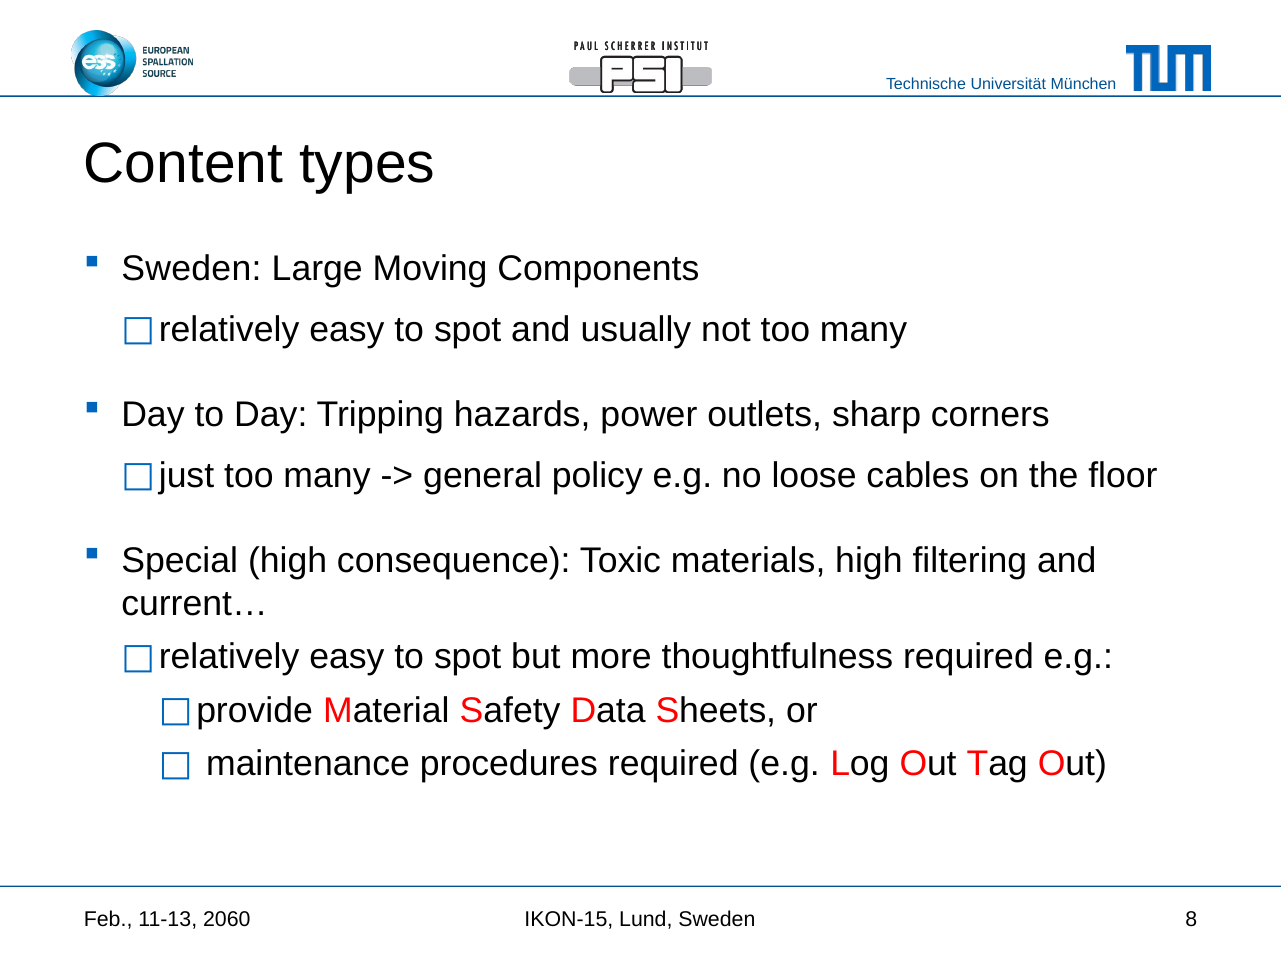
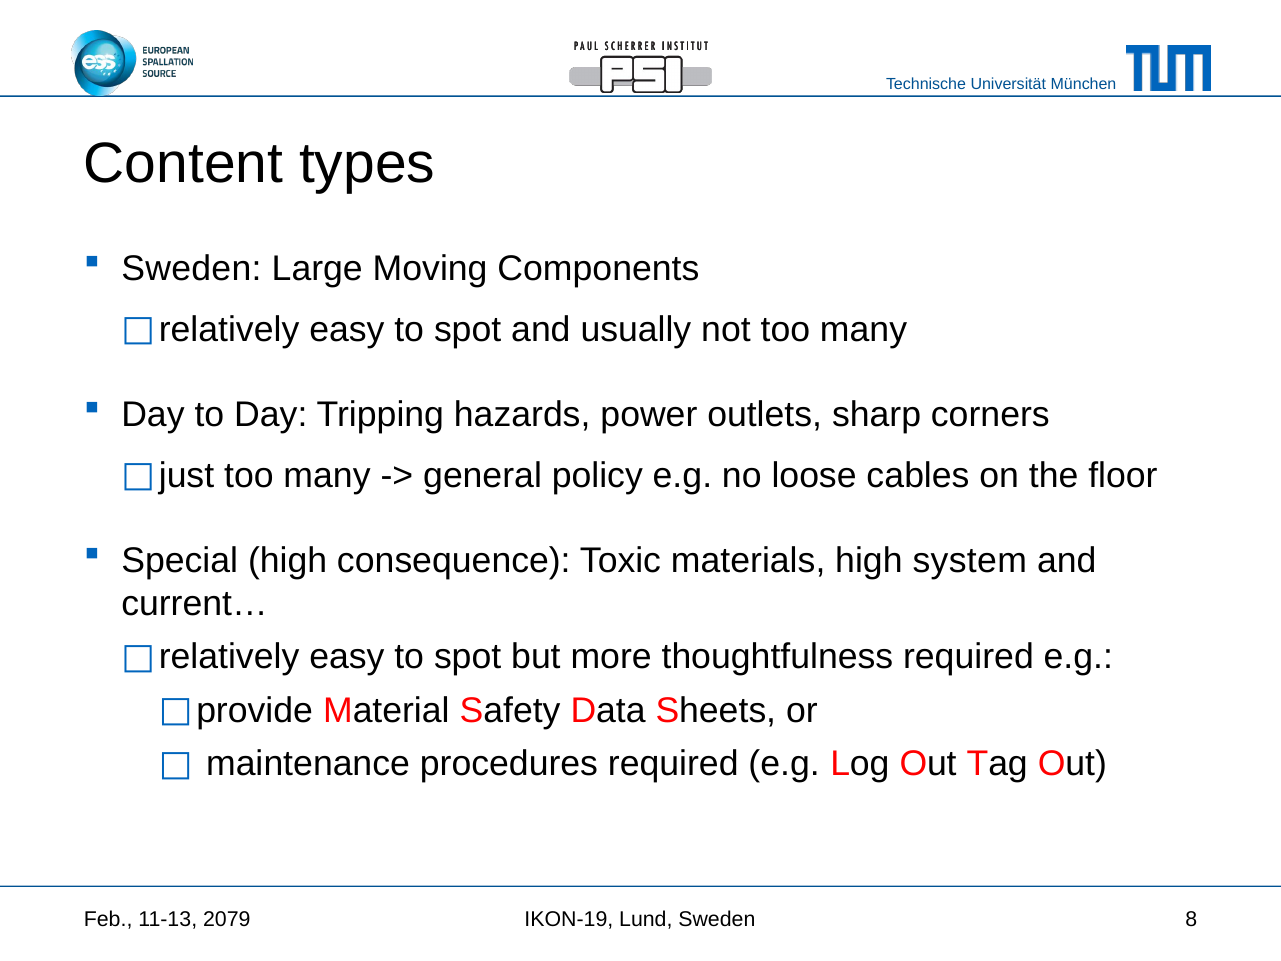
filtering: filtering -> system (970, 561)
2060: 2060 -> 2079 (227, 920)
IKON-15: IKON-15 -> IKON-19 (569, 920)
